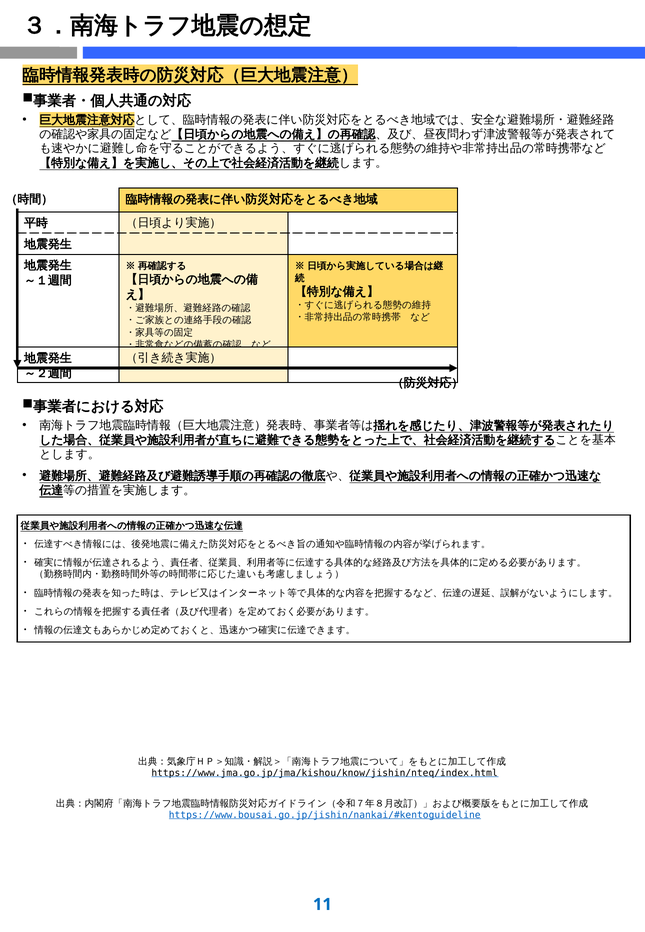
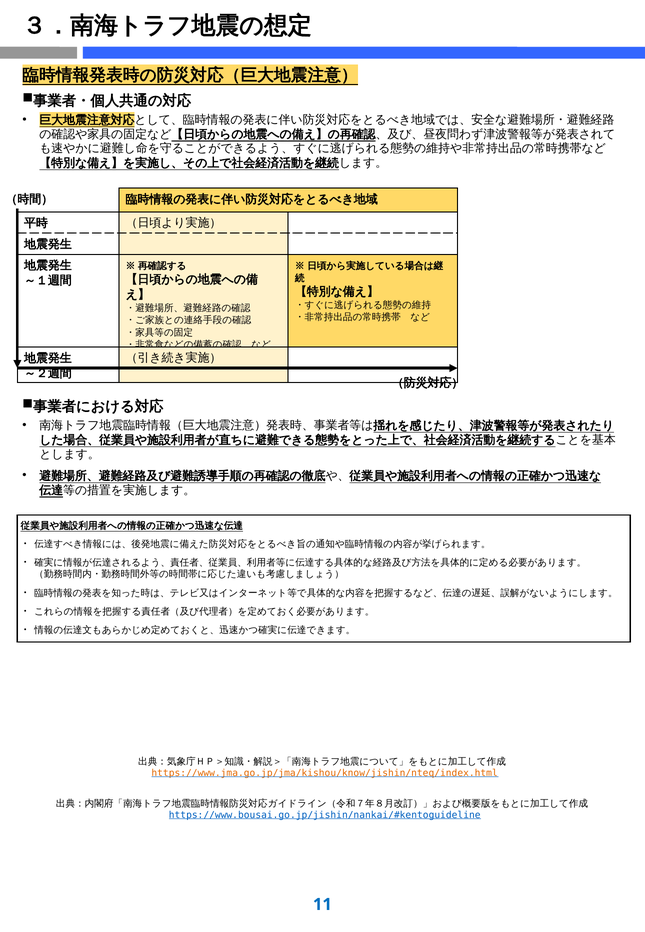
https://www.jma.go.jp/jma/kishou/know/jishin/nteq/index.html colour: black -> orange (325, 773)
